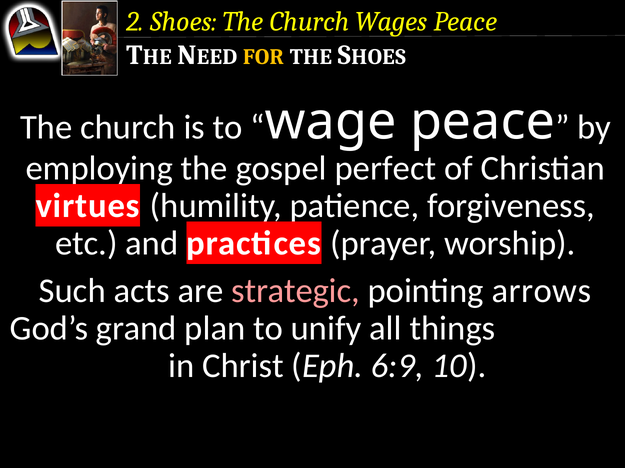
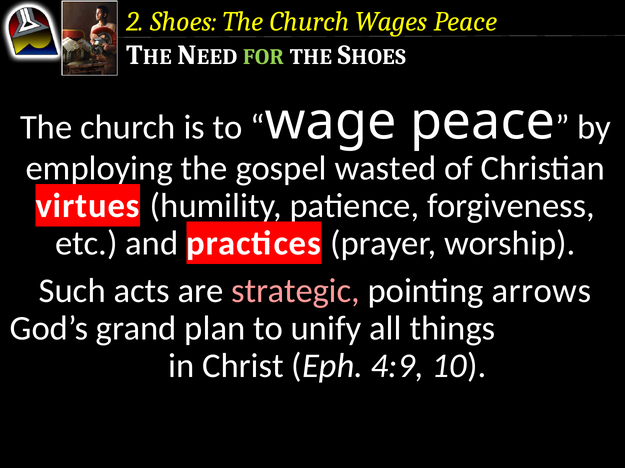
FOR colour: yellow -> light green (263, 57)
perfect: perfect -> wasted (386, 169)
6:9: 6:9 -> 4:9 (397, 366)
